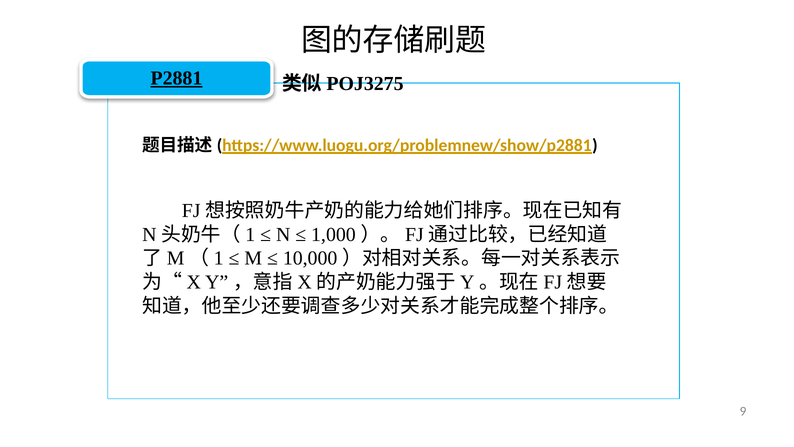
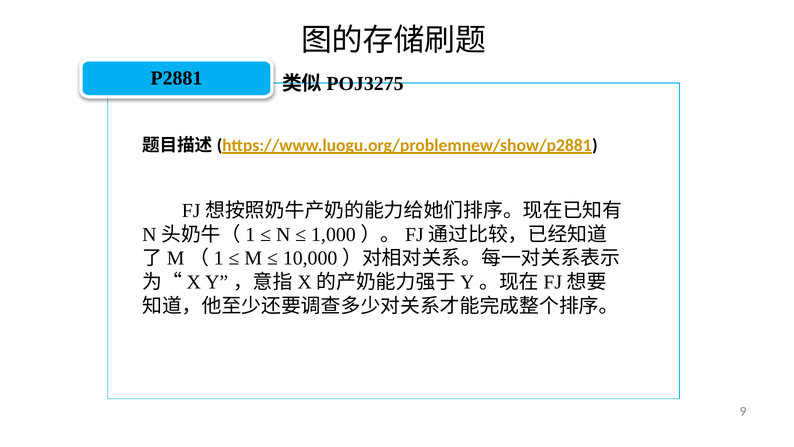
P2881 underline: present -> none (176, 78)
